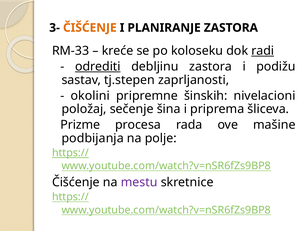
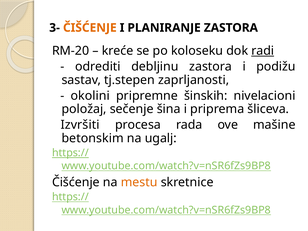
RM-33: RM-33 -> RM-20 (71, 51)
odrediti underline: present -> none (98, 67)
Prizme: Prizme -> Izvršiti (80, 125)
podbijanja: podbijanja -> betonskim (93, 138)
polje: polje -> ugalj (161, 138)
mestu colour: purple -> orange (139, 182)
